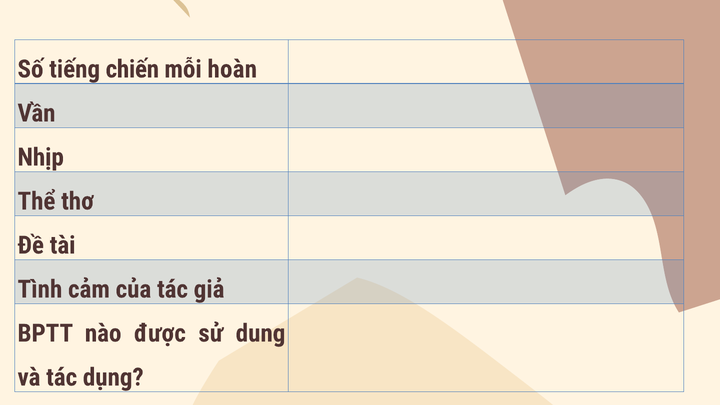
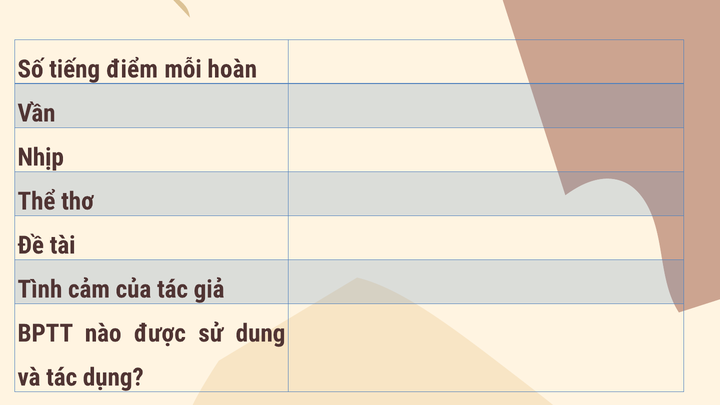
chiến: chiến -> điểm (132, 69)
